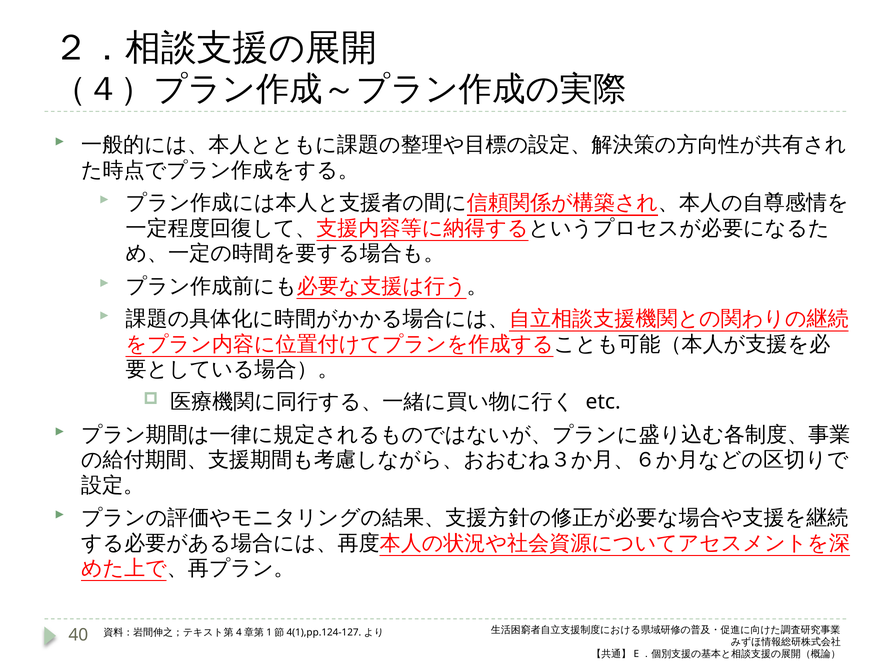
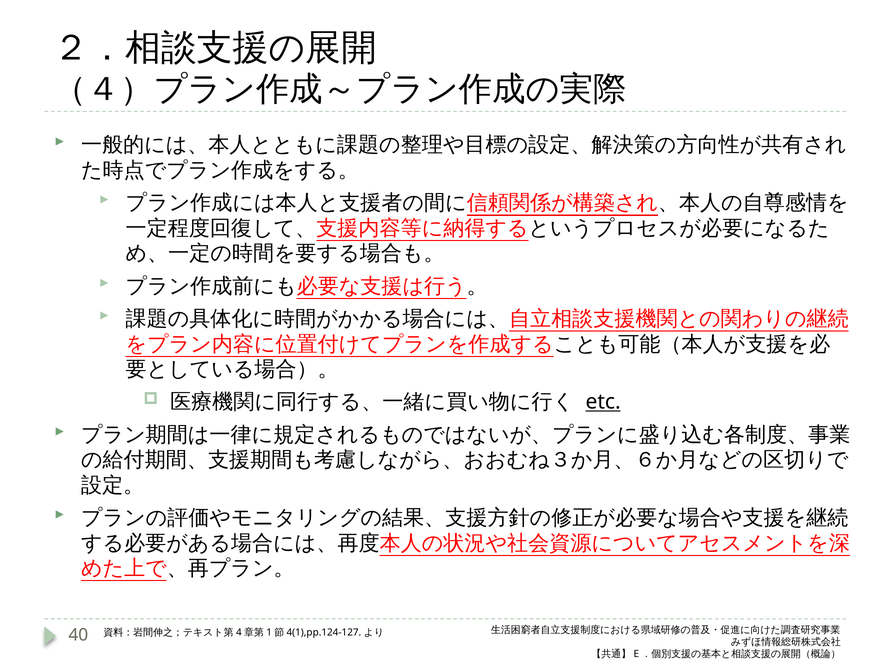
etc underline: none -> present (603, 402)
